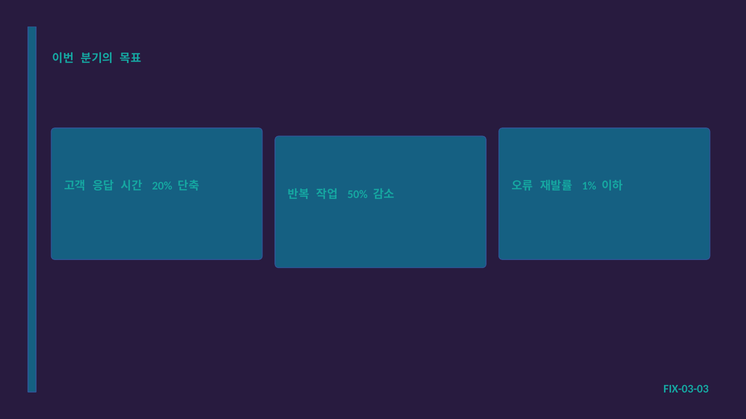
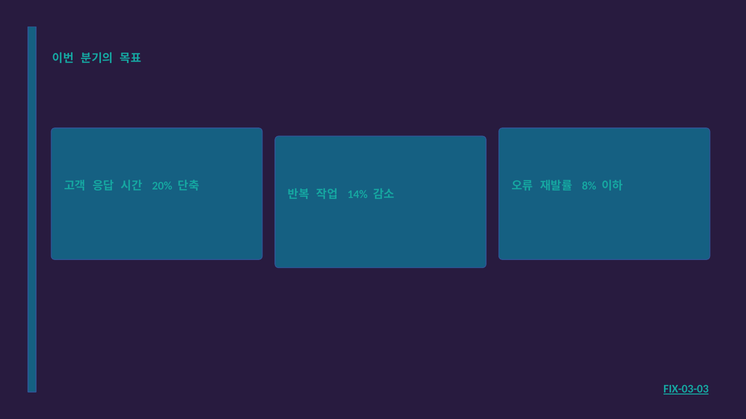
1%: 1% -> 8% (589, 186)
50%: 50% -> 14% (358, 195)
FIX-03-03 underline: none -> present (686, 390)
